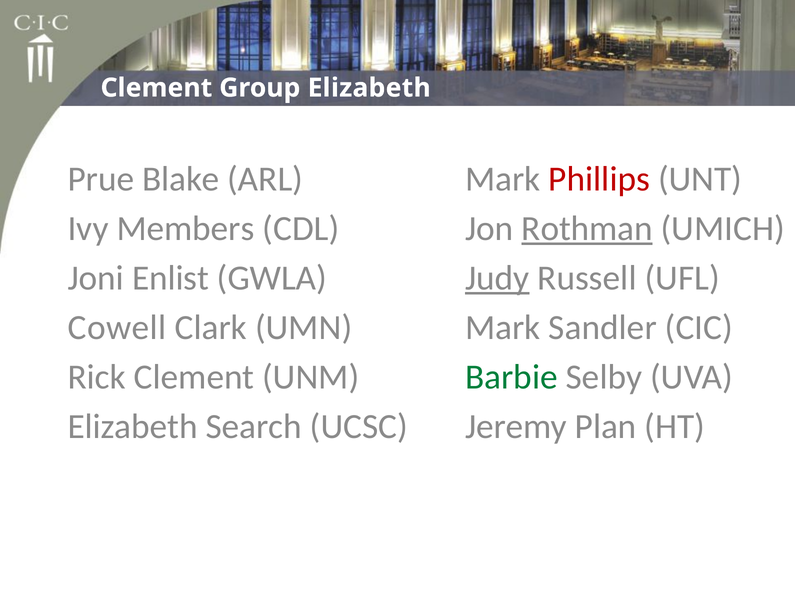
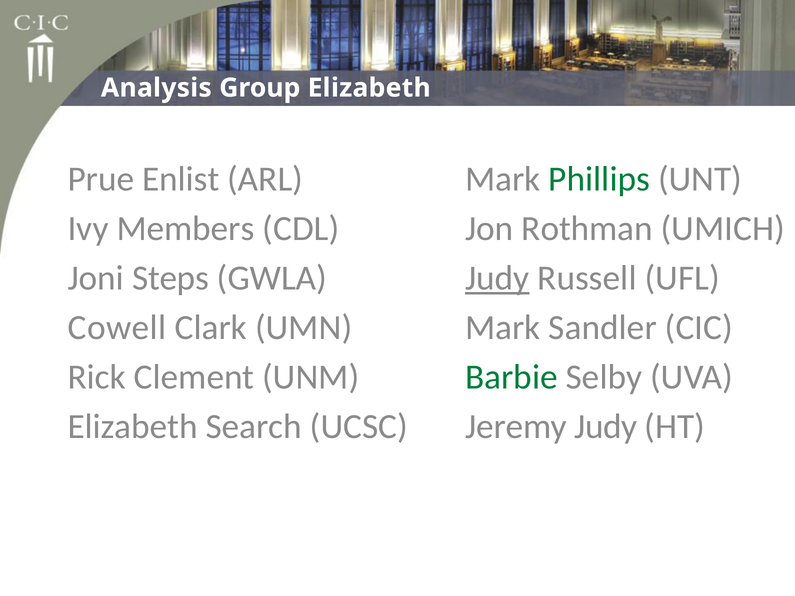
Clement: Clement -> Analysis (156, 88)
Blake: Blake -> Enlist (181, 179)
Phillips colour: red -> green (599, 179)
Rothman underline: present -> none (587, 229)
Enlist: Enlist -> Steps (171, 278)
Jeremy Plan: Plan -> Judy (606, 427)
